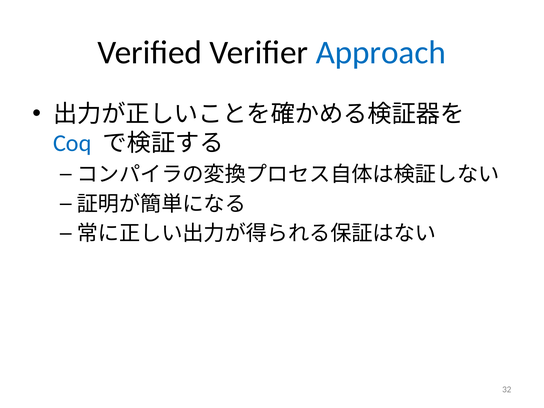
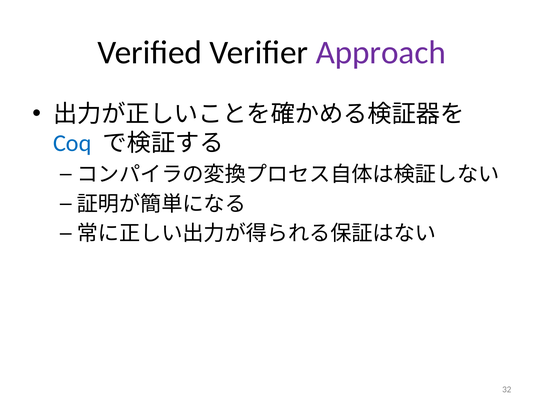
Approach colour: blue -> purple (381, 53)
